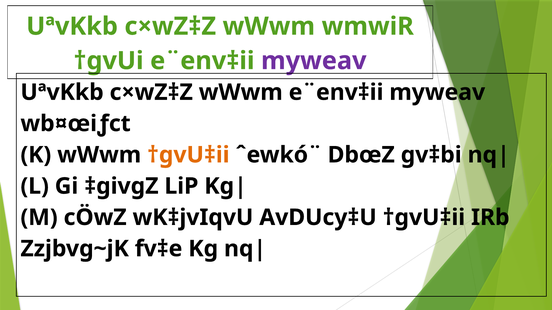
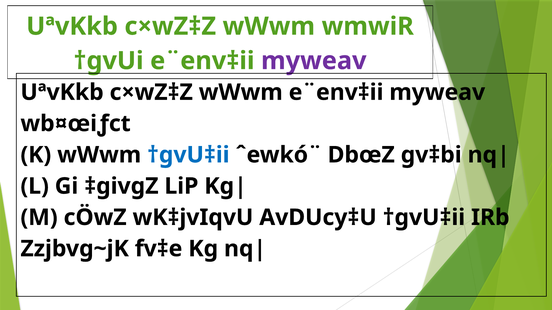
†gvU‡ii colour: orange -> blue (188, 155)
